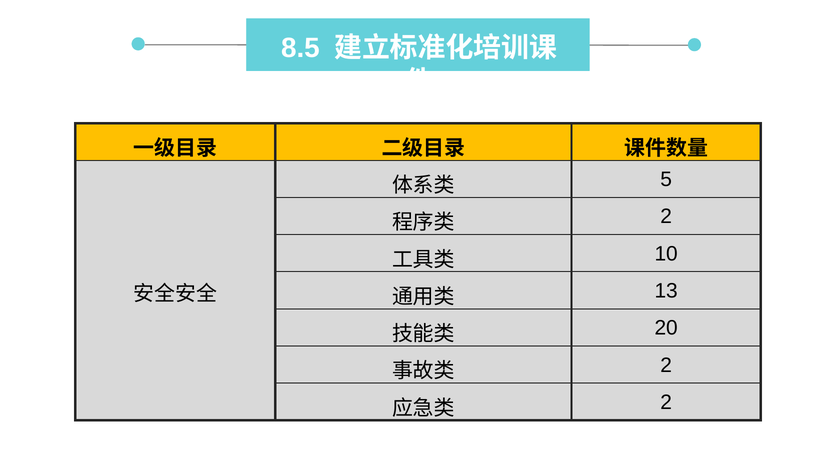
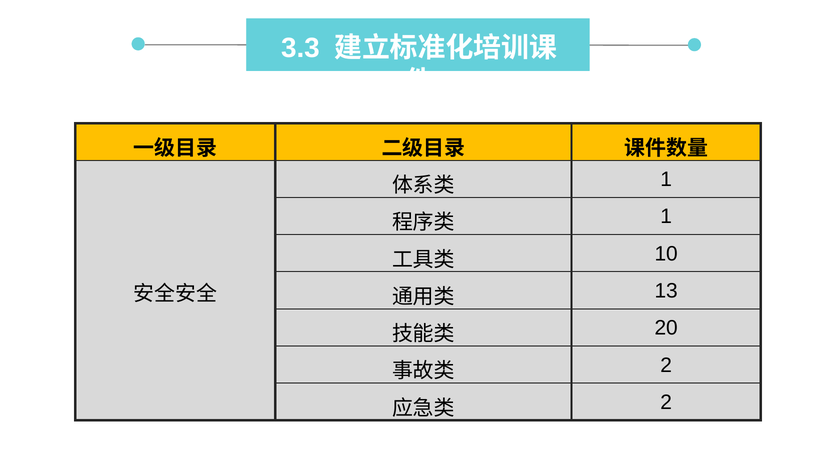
8.5: 8.5 -> 3.3 (300, 48)
5: 5 -> 1 (666, 180)
2: 2 -> 1 (666, 217)
